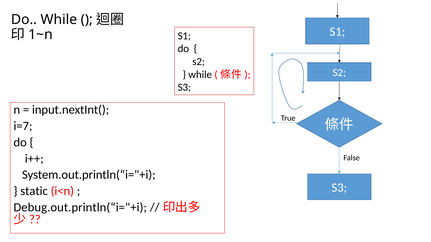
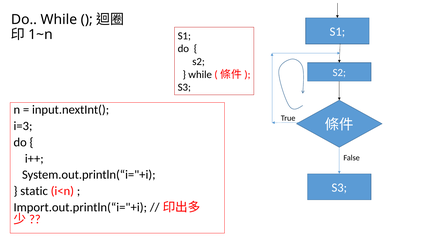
i=7: i=7 -> i=3 (23, 126)
Debug.out.println(“i="+i: Debug.out.println(“i="+i -> Import.out.println(“i="+i (80, 208)
